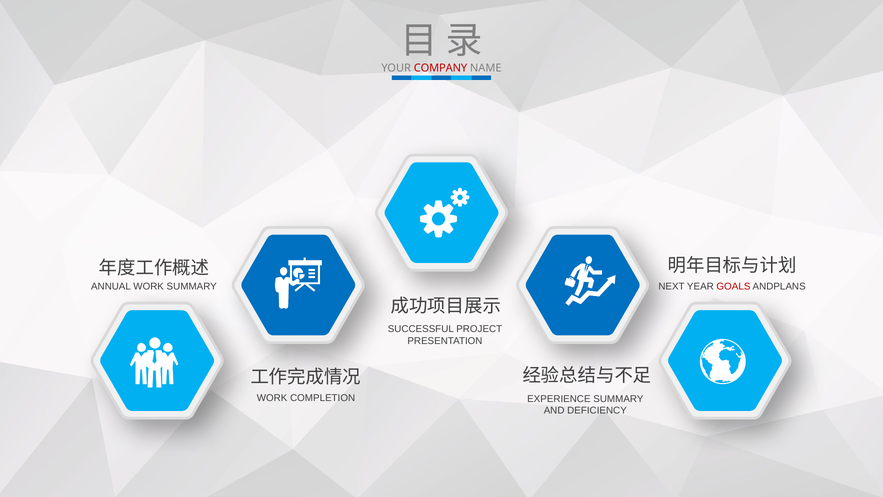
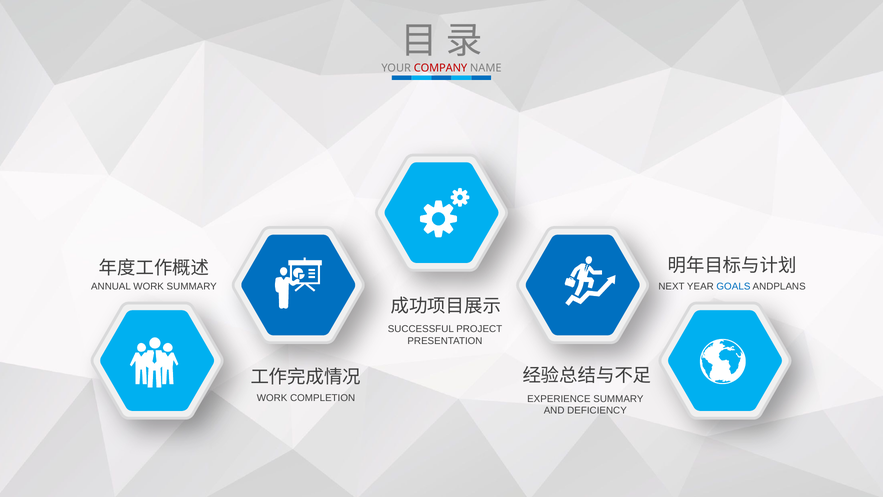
GOALS colour: red -> blue (733, 286)
